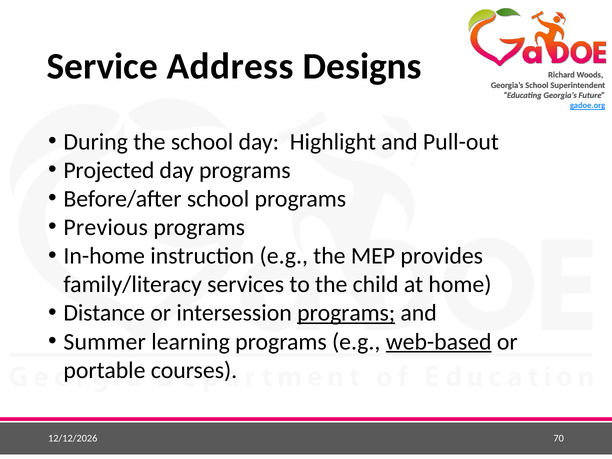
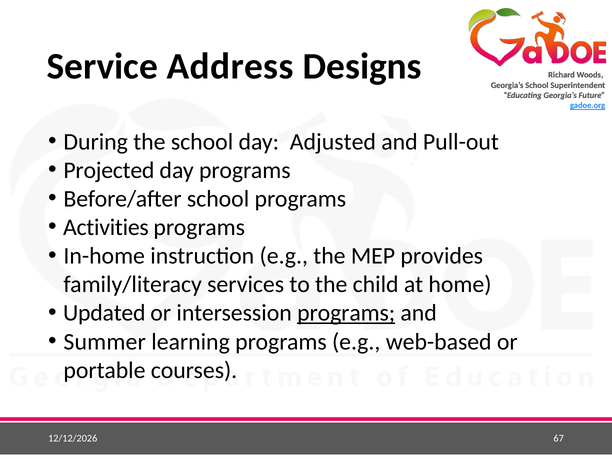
Highlight: Highlight -> Adjusted (333, 142)
Previous: Previous -> Activities (106, 227)
Distance: Distance -> Updated (104, 313)
web-based underline: present -> none (439, 342)
70: 70 -> 67 (559, 438)
